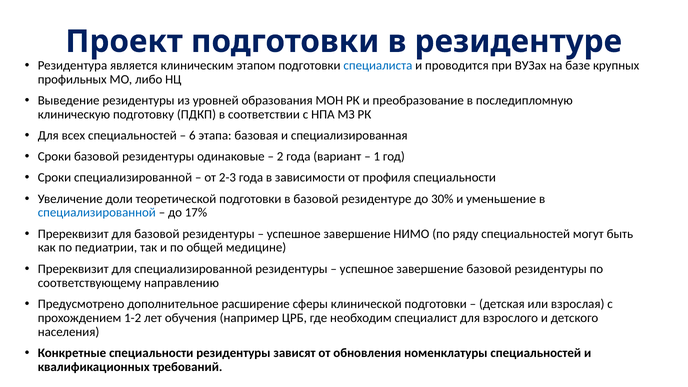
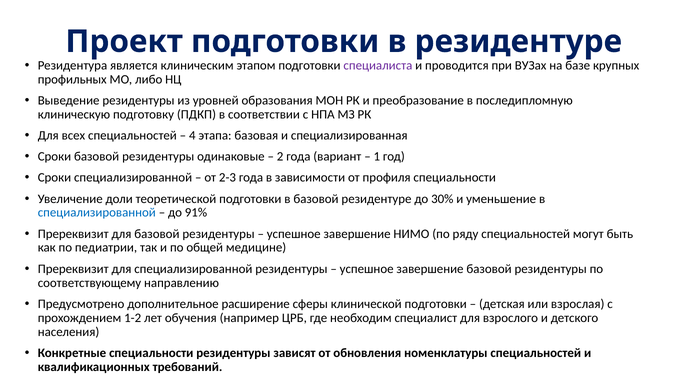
специалиста colour: blue -> purple (378, 65)
6: 6 -> 4 (192, 135)
17%: 17% -> 91% (196, 213)
